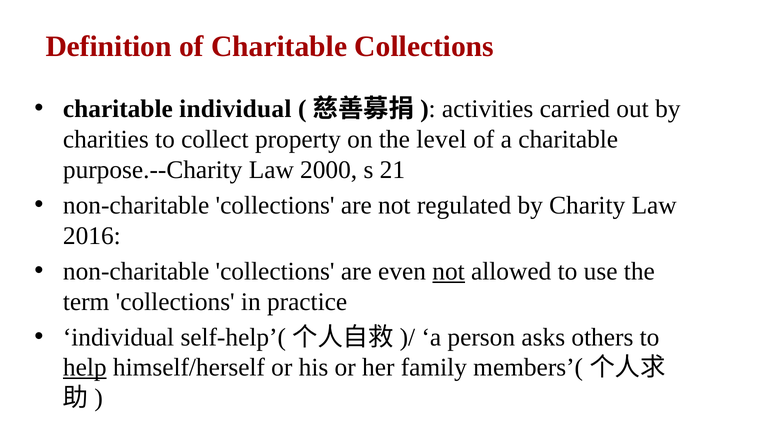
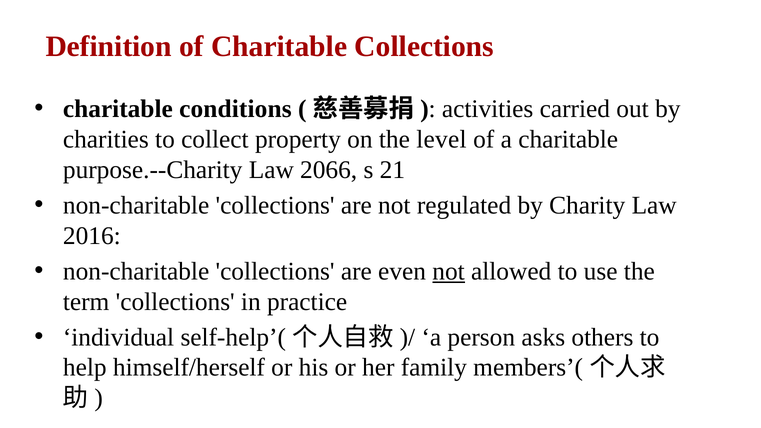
charitable individual: individual -> conditions (235, 109)
2000: 2000 -> 2066 (329, 170)
help underline: present -> none (85, 368)
